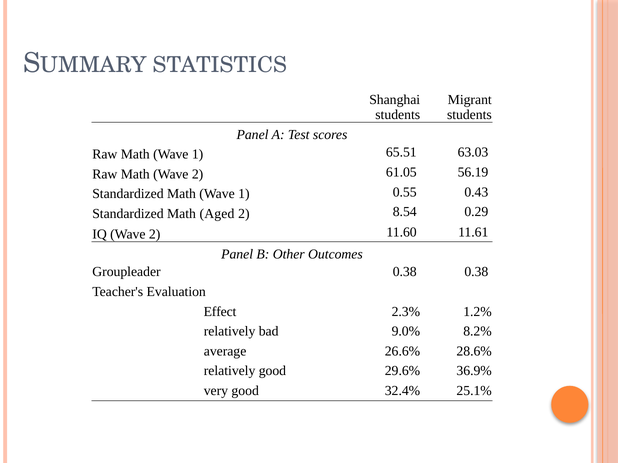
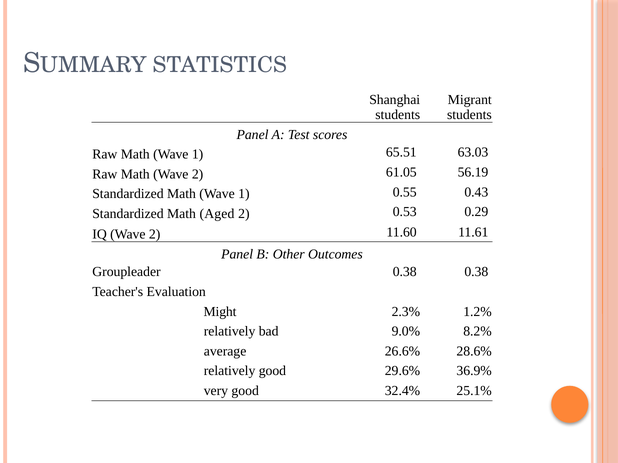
8.54: 8.54 -> 0.53 (405, 212)
Effect: Effect -> Might (220, 312)
